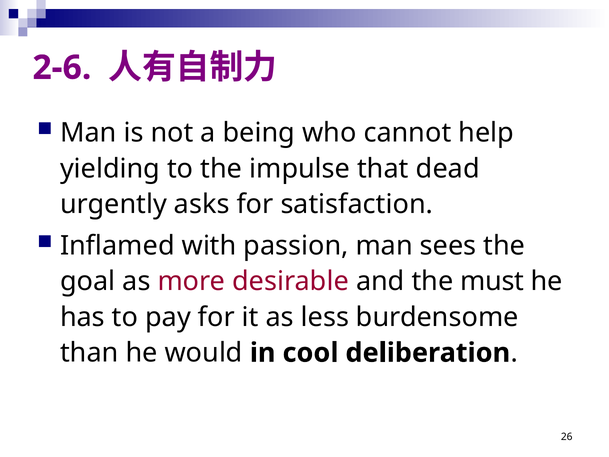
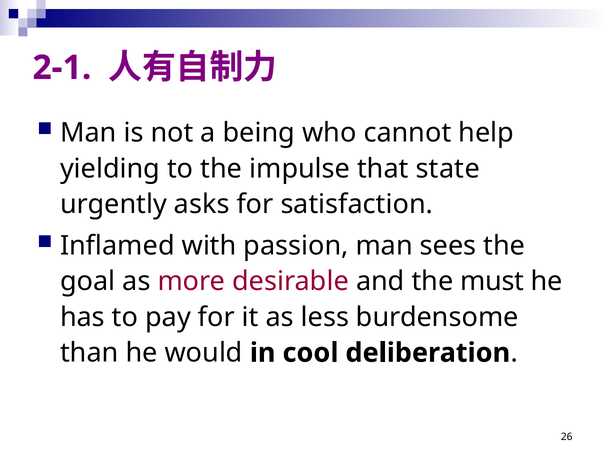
2-6: 2-6 -> 2-1 (62, 68)
dead: dead -> state (448, 169)
